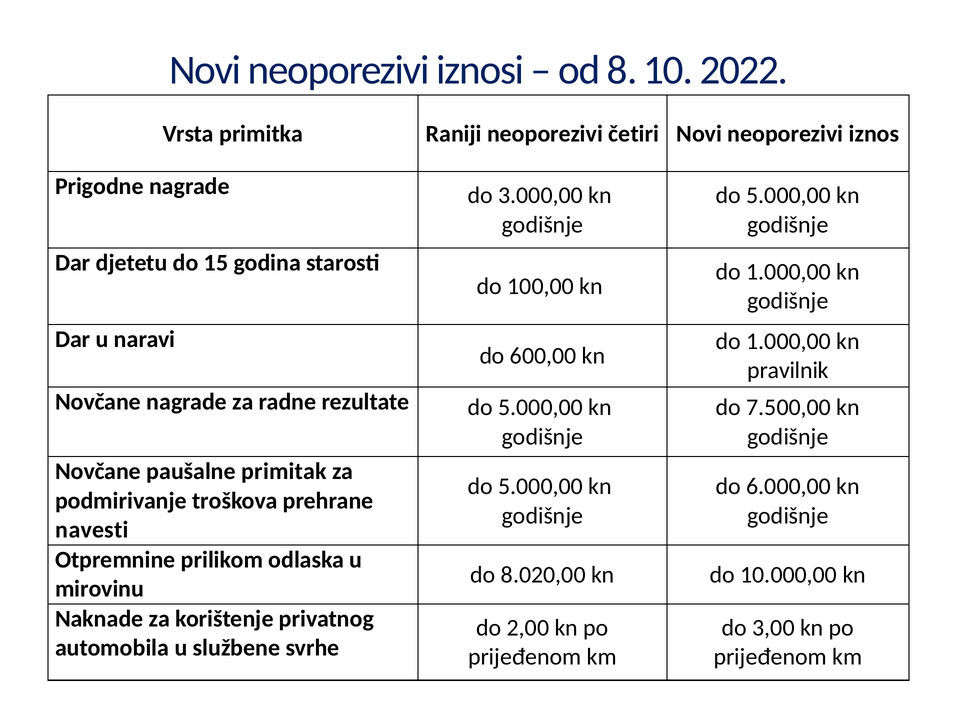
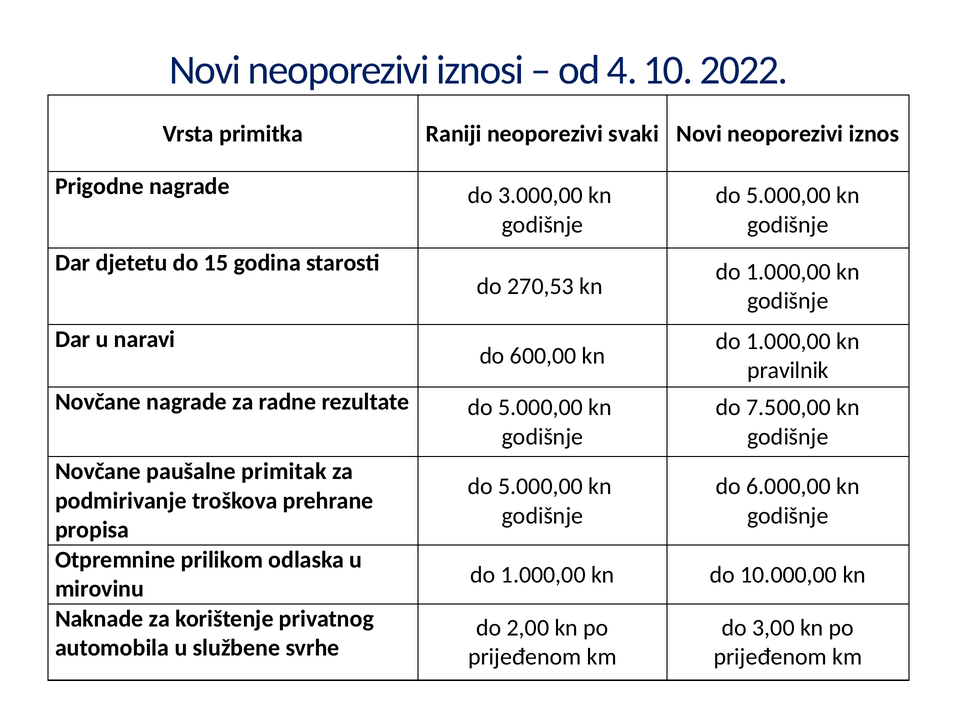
8: 8 -> 4 (622, 70)
četiri: četiri -> svaki (634, 134)
100,00: 100,00 -> 270,53 (541, 286)
navesti: navesti -> propisa (92, 530)
8.020,00: 8.020,00 -> 1.000,00 (543, 575)
